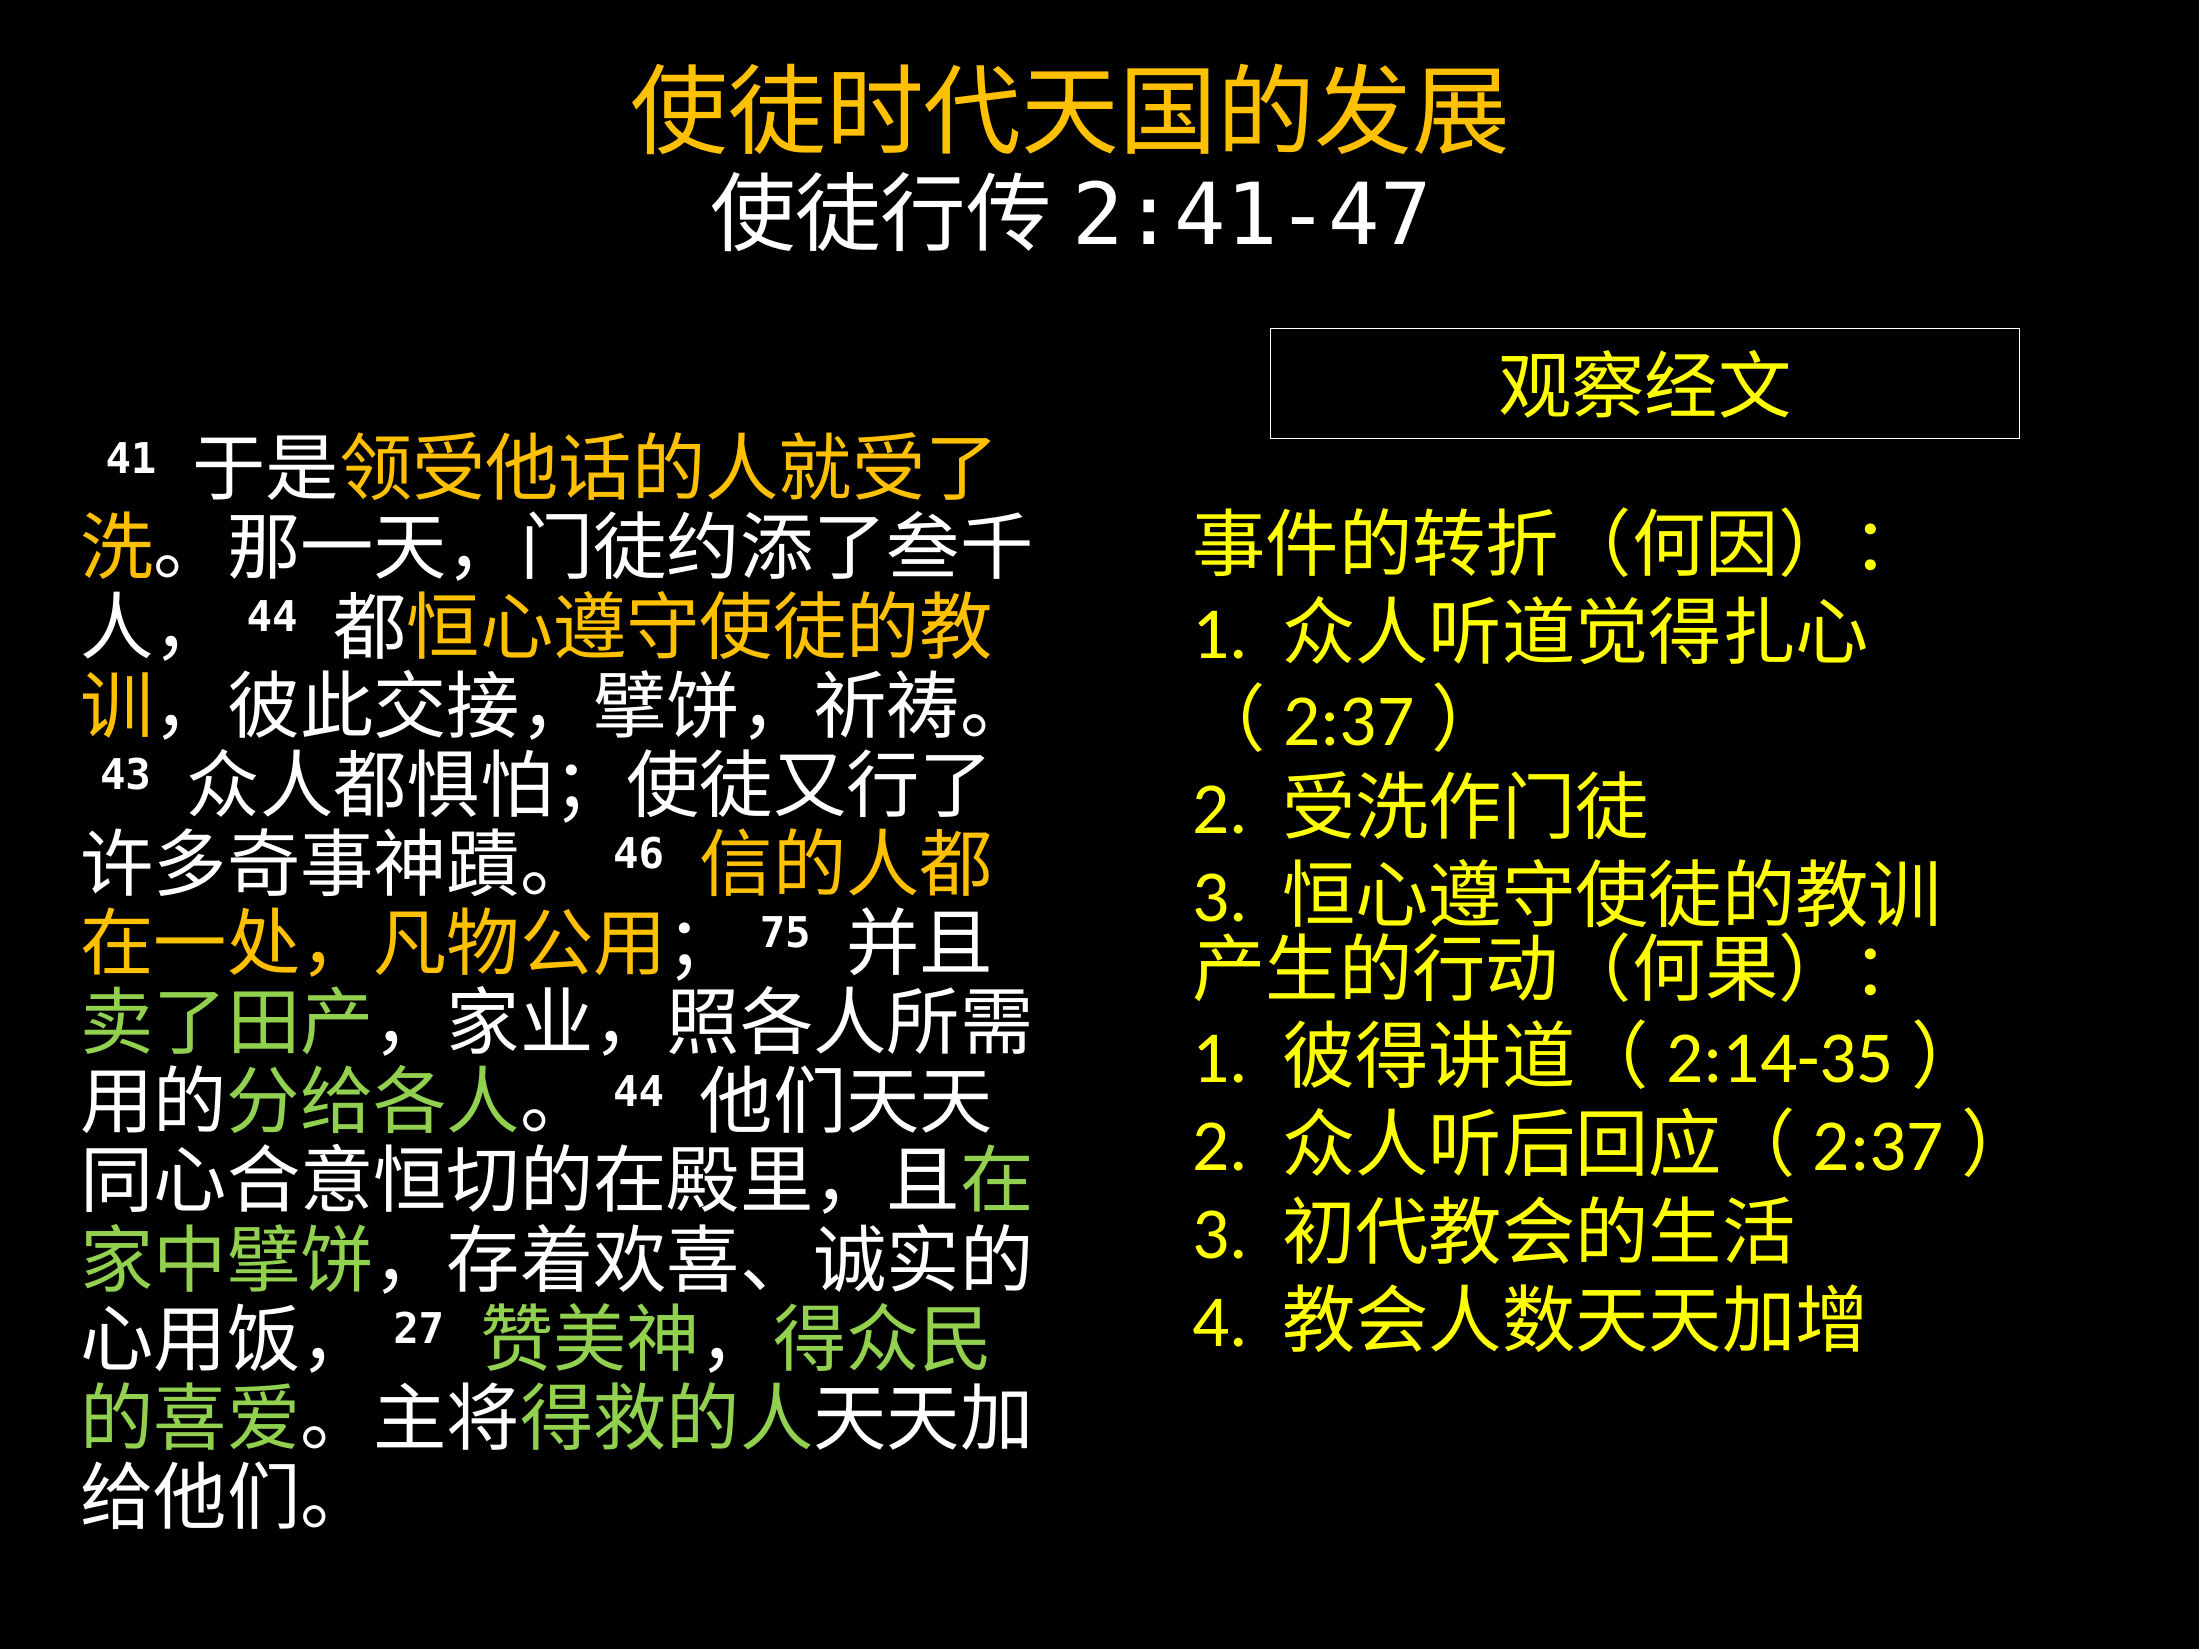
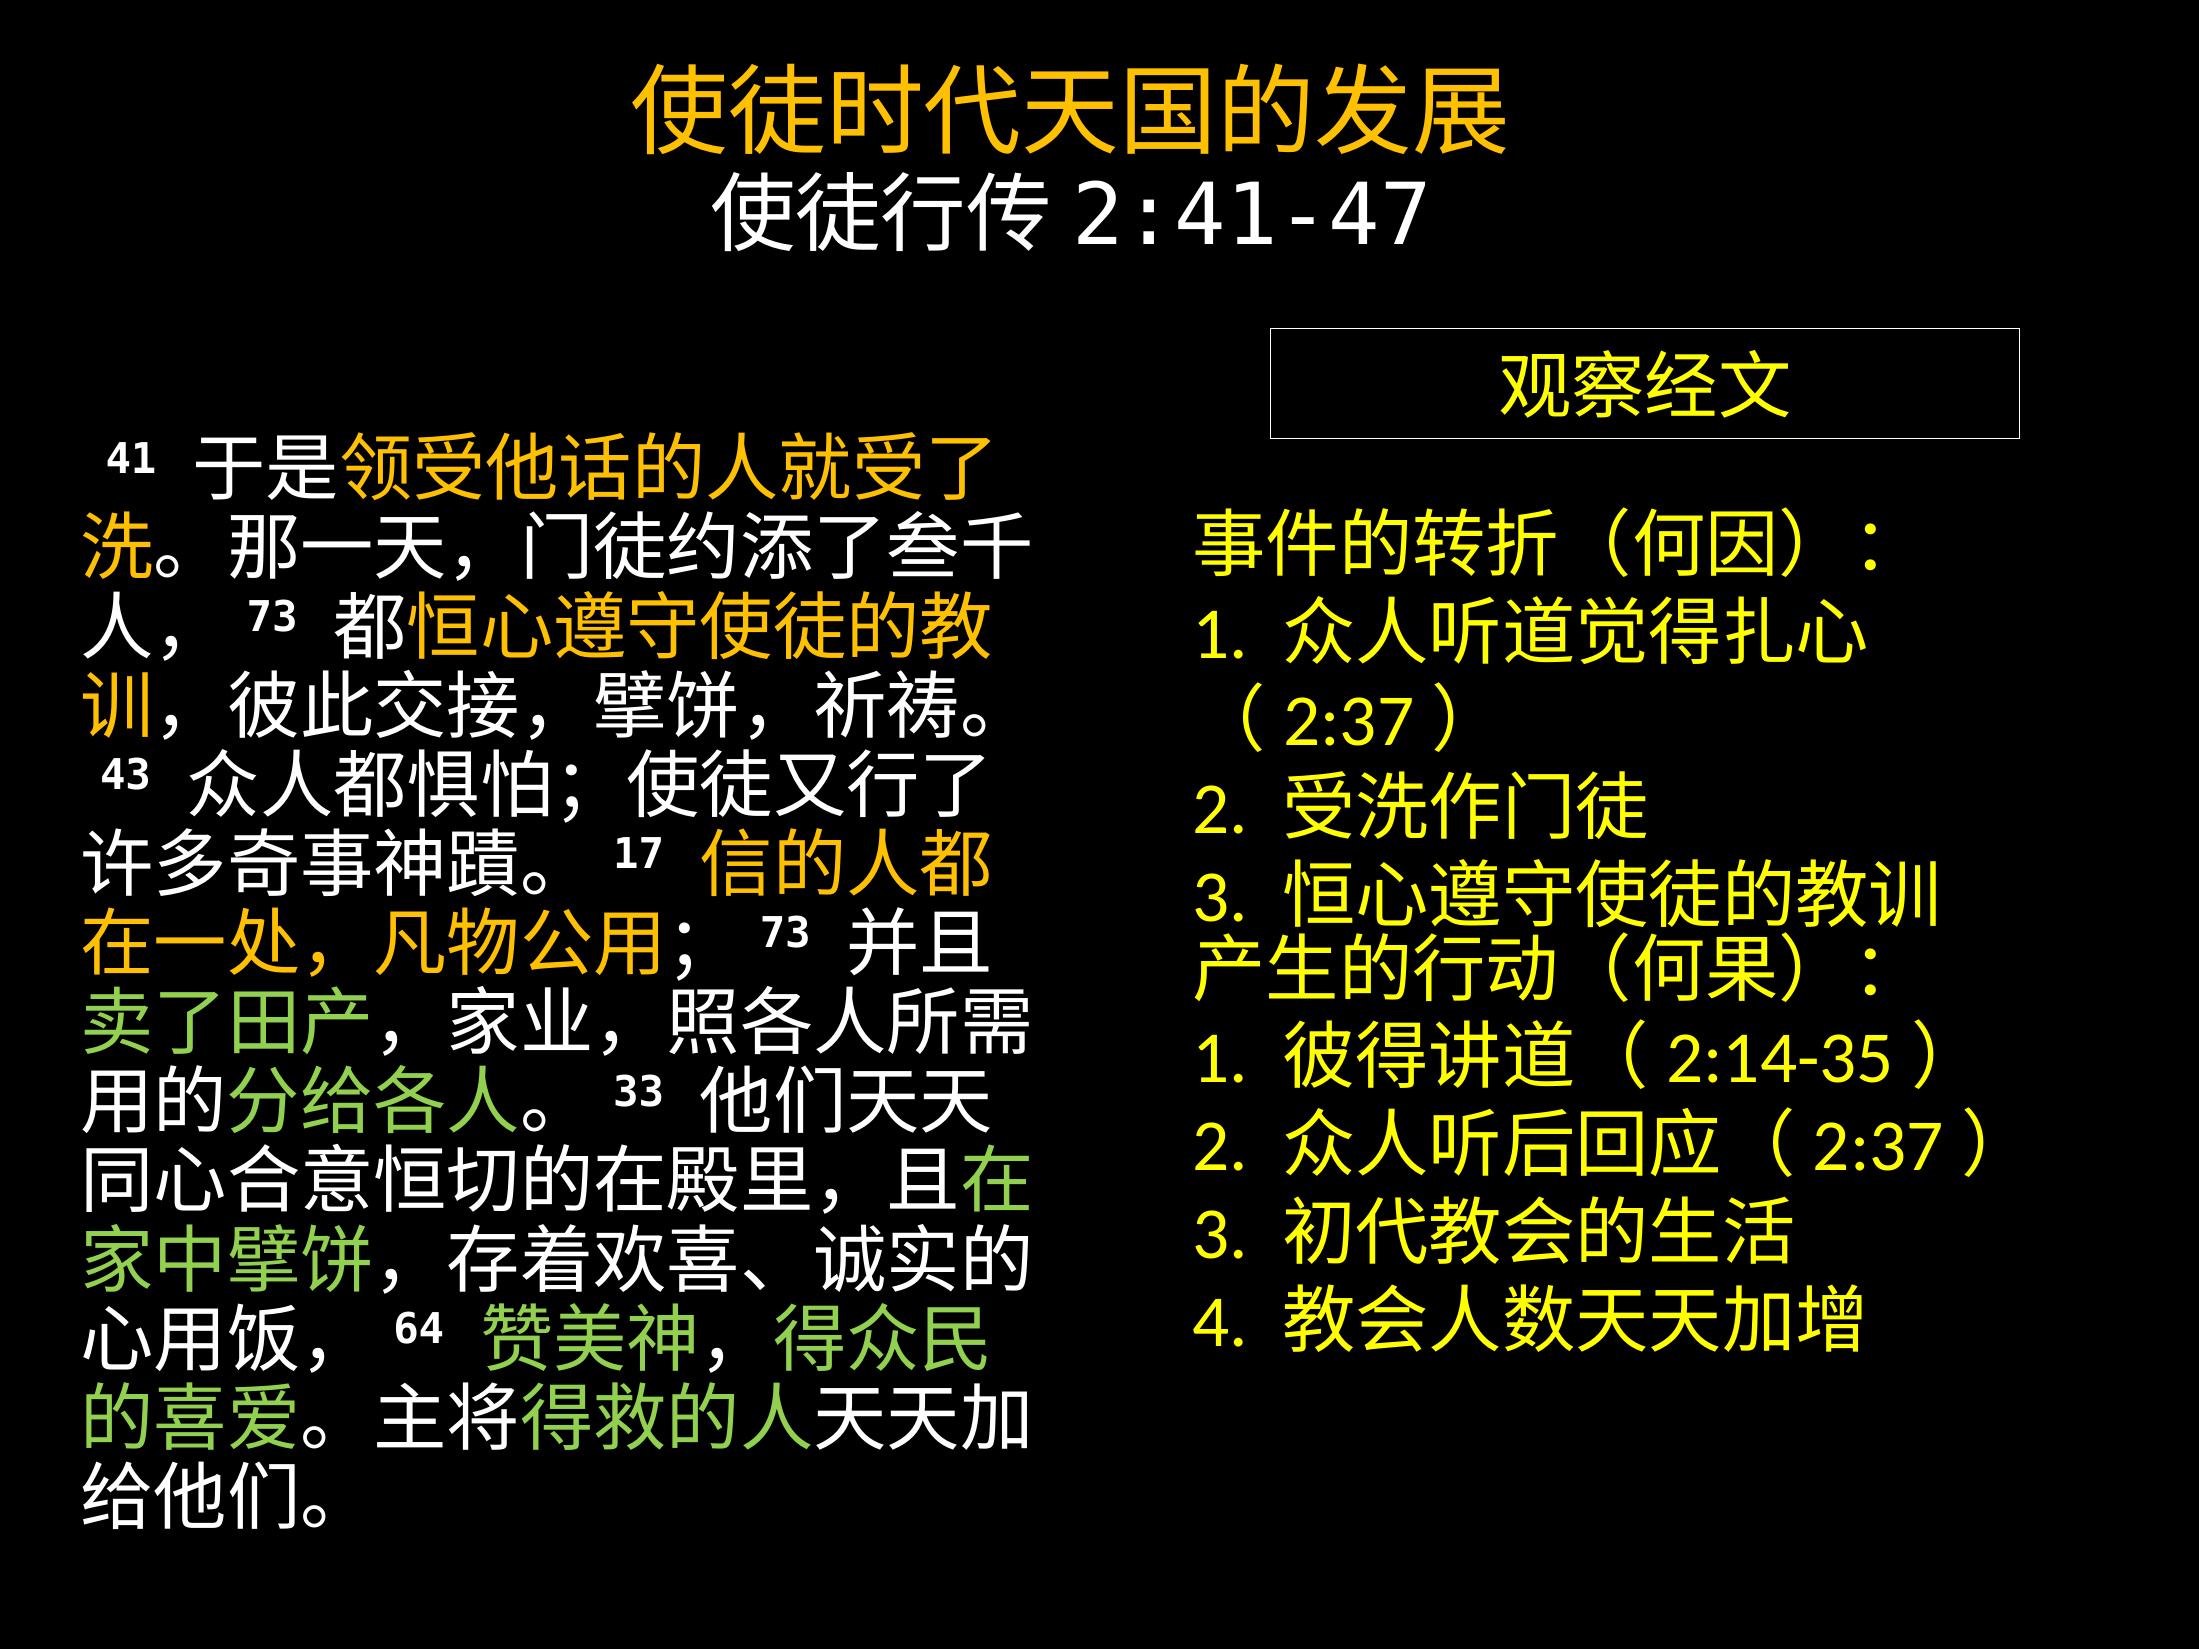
44: 44 -> 73 (272, 617)
46: 46 -> 17 (639, 855)
75: 75 -> 73 (785, 934)
44: 44 -> 33 (639, 1092)
27: 27 -> 64 (419, 1330)
